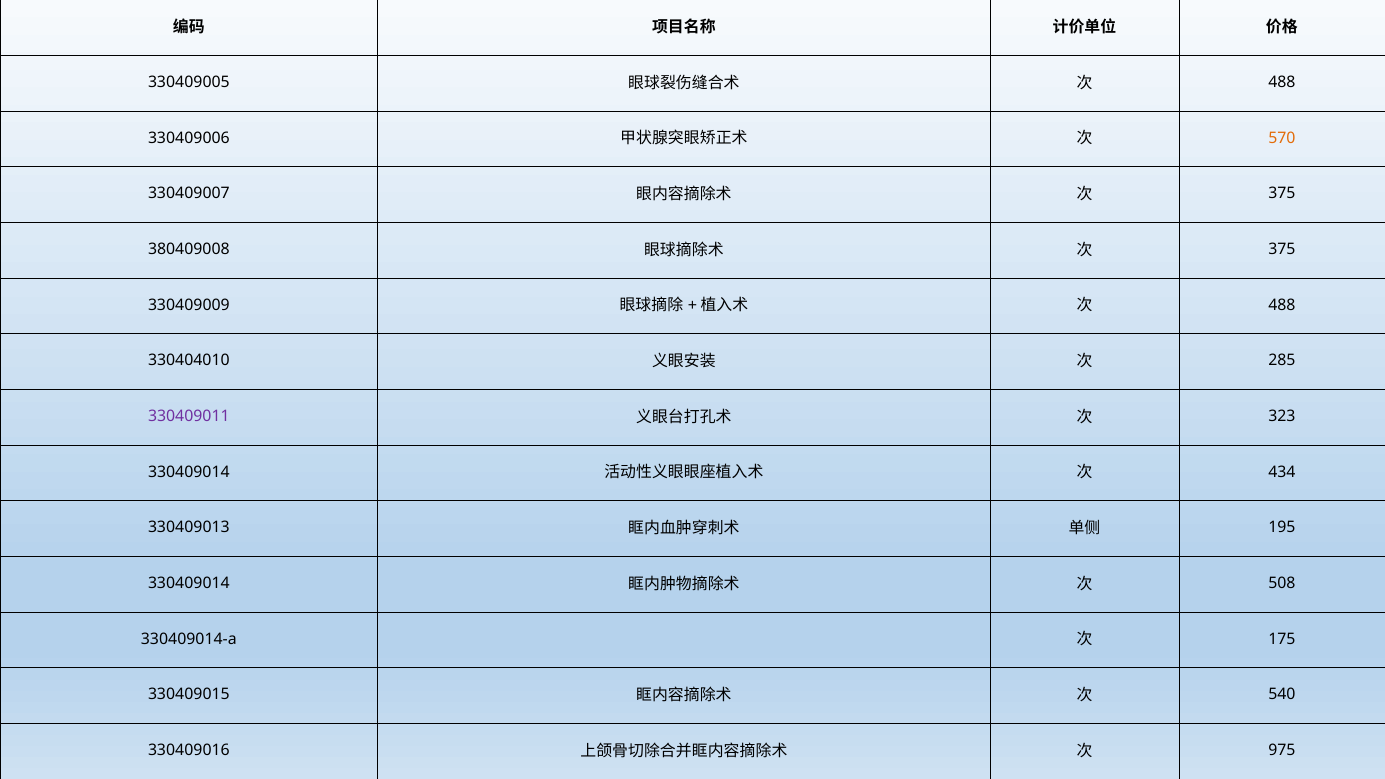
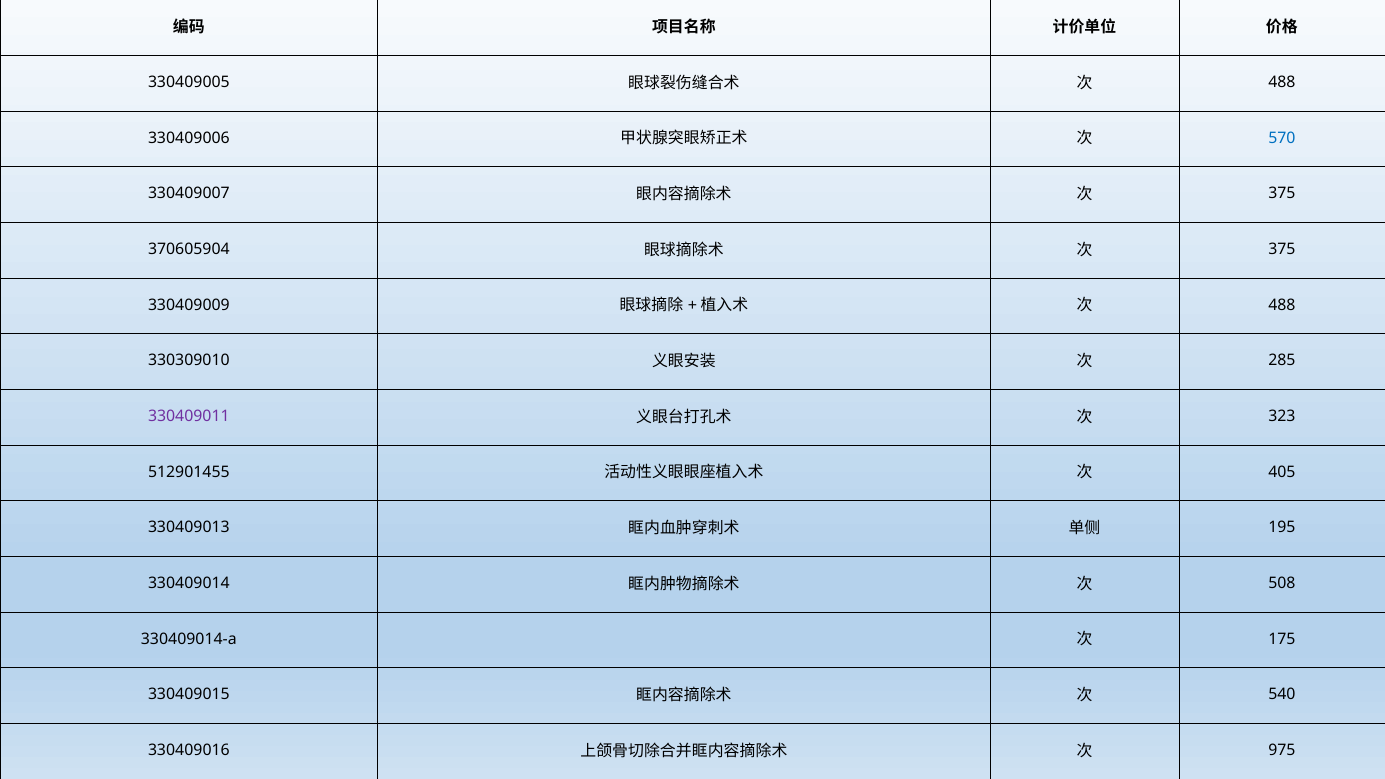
570 colour: orange -> blue (1282, 138)
380409008: 380409008 -> 370605904 (189, 249)
330404010: 330404010 -> 330309010 (189, 361)
330409014: 330409014 -> 512901455 (189, 472)
434: 434 -> 405 (1282, 472)
